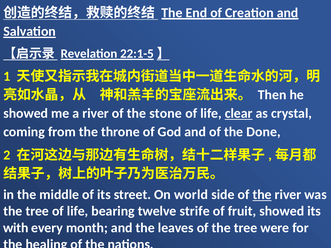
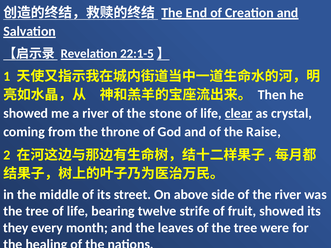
Done: Done -> Raise (264, 132)
world: world -> above (191, 195)
the underline: present -> none (262, 195)
with: with -> they (16, 228)
